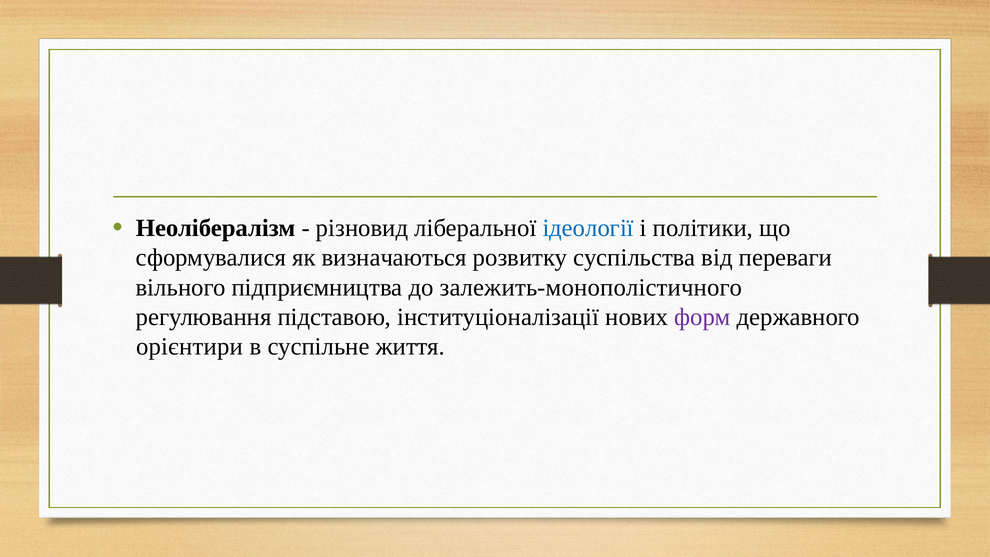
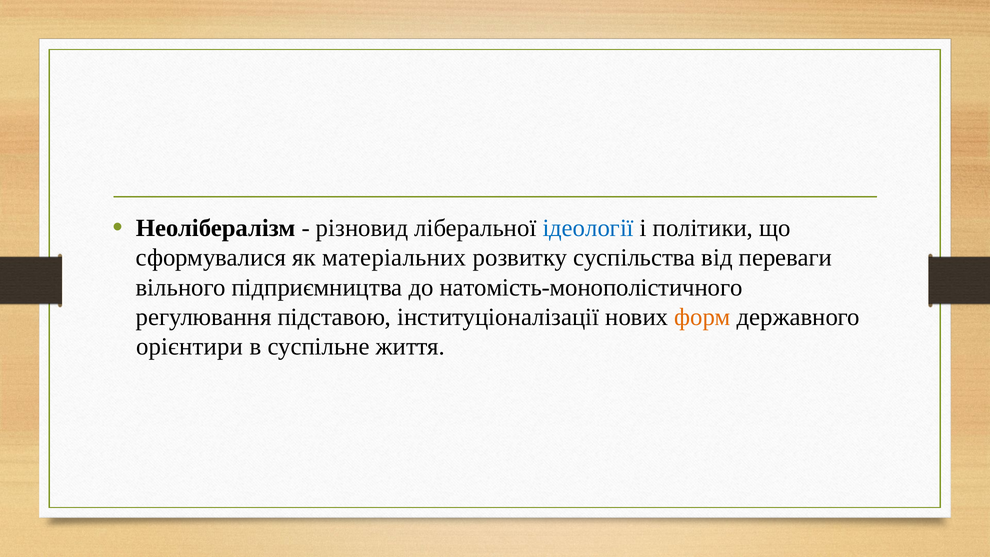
визначаються: визначаються -> матеріальних (394, 258)
залежить-монополістичного: залежить-монополістичного -> натомість-монополістичного (591, 287)
форм colour: purple -> orange (702, 317)
